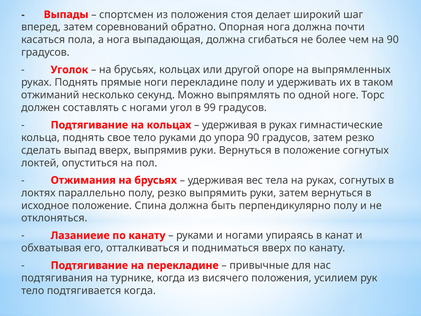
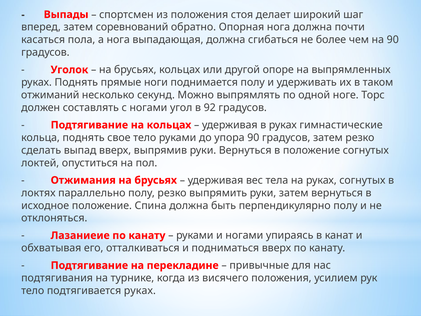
ноги перекладине: перекладине -> поднимается (204, 82)
99: 99 -> 92 (210, 108)
подтягивается когда: когда -> руках (140, 290)
